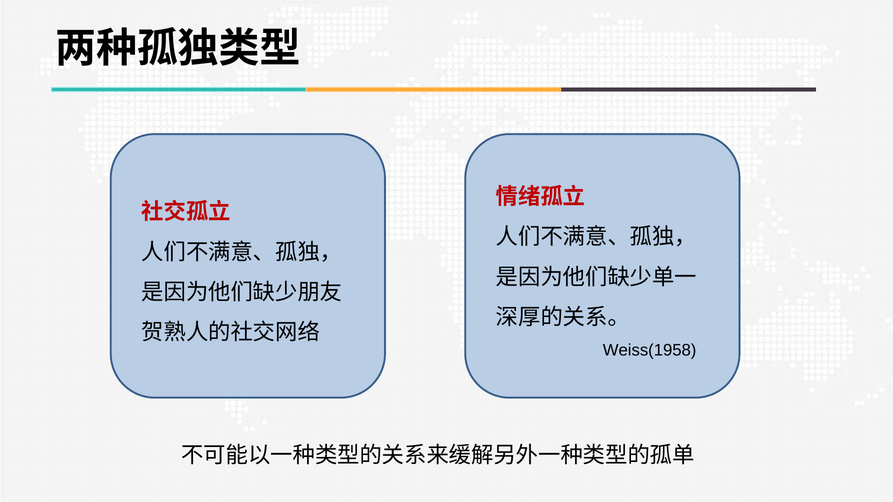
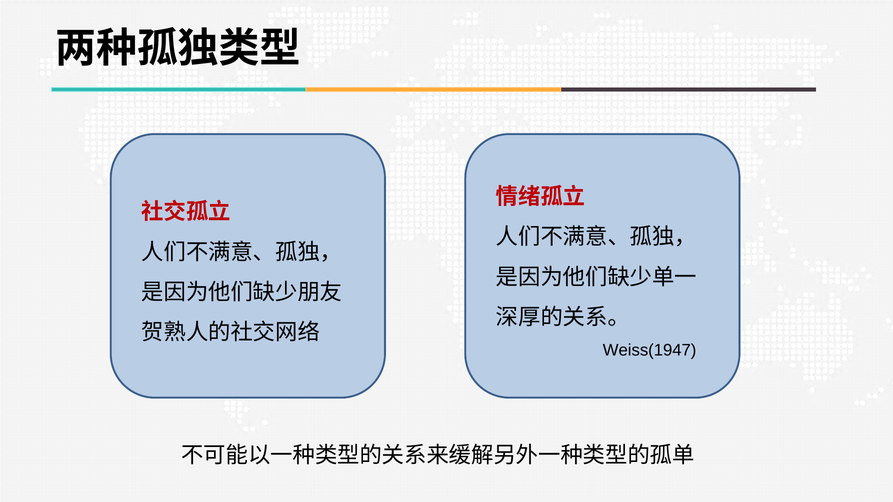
Weiss(1958: Weiss(1958 -> Weiss(1947 (650, 351)
